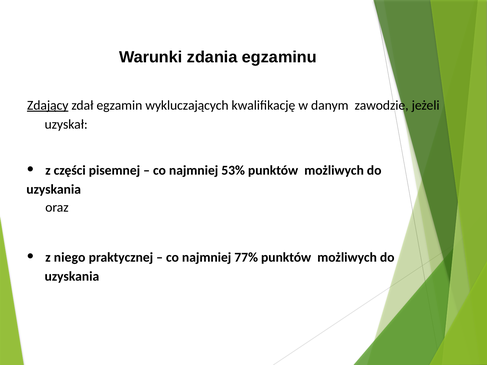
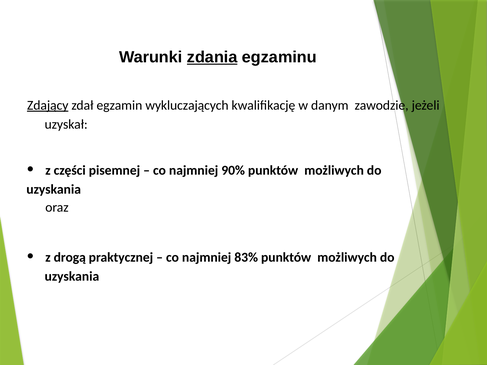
zdania underline: none -> present (212, 57)
53%: 53% -> 90% (233, 170)
niego: niego -> drogą (70, 258)
77%: 77% -> 83% (246, 258)
